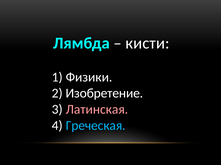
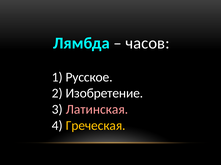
кисти: кисти -> часов (148, 43)
Физики: Физики -> Русское (89, 77)
Греческая colour: light blue -> yellow (96, 126)
